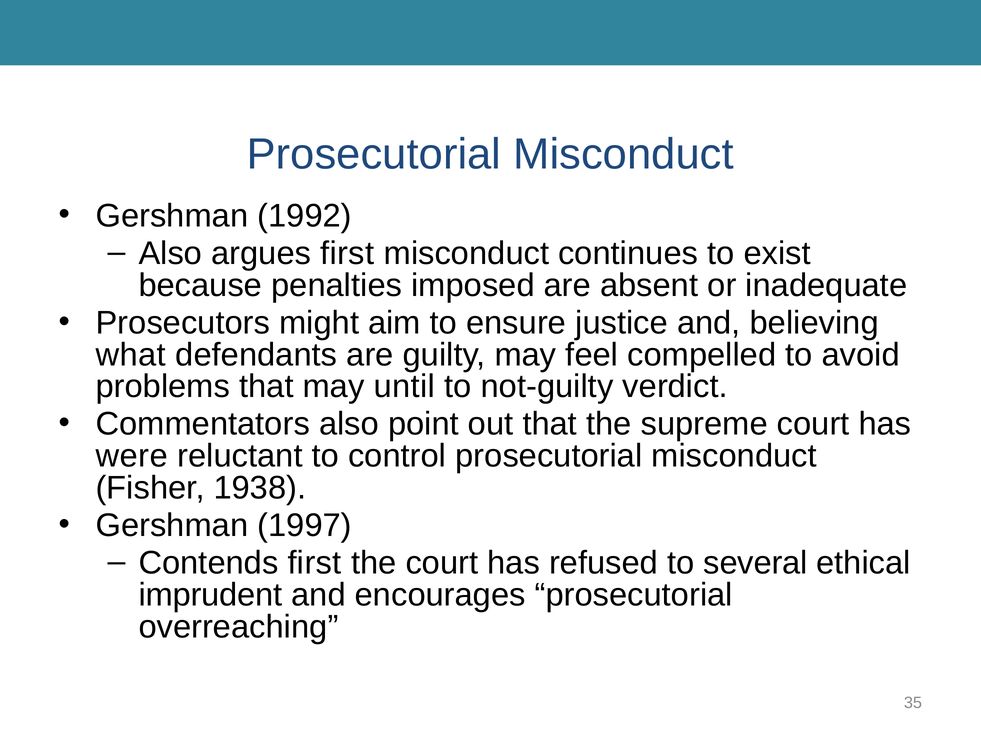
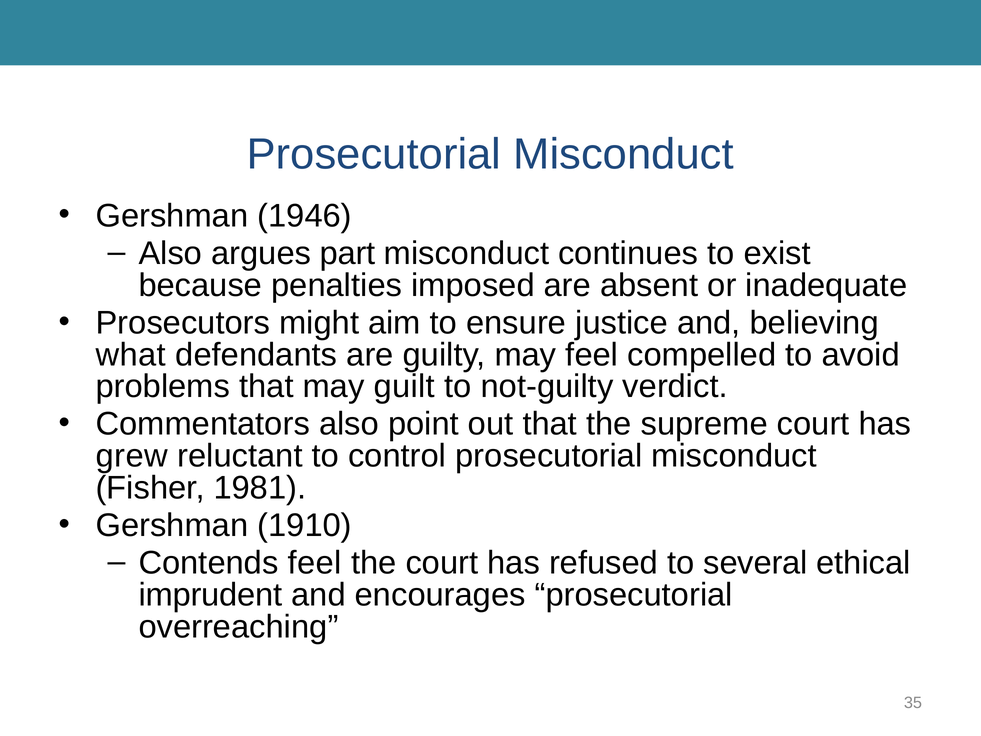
1992: 1992 -> 1946 (305, 216)
argues first: first -> part (348, 253)
until: until -> guilt (404, 386)
were: were -> grew (132, 456)
1938: 1938 -> 1981 (260, 488)
1997: 1997 -> 1910 (305, 525)
Contends first: first -> feel (315, 563)
